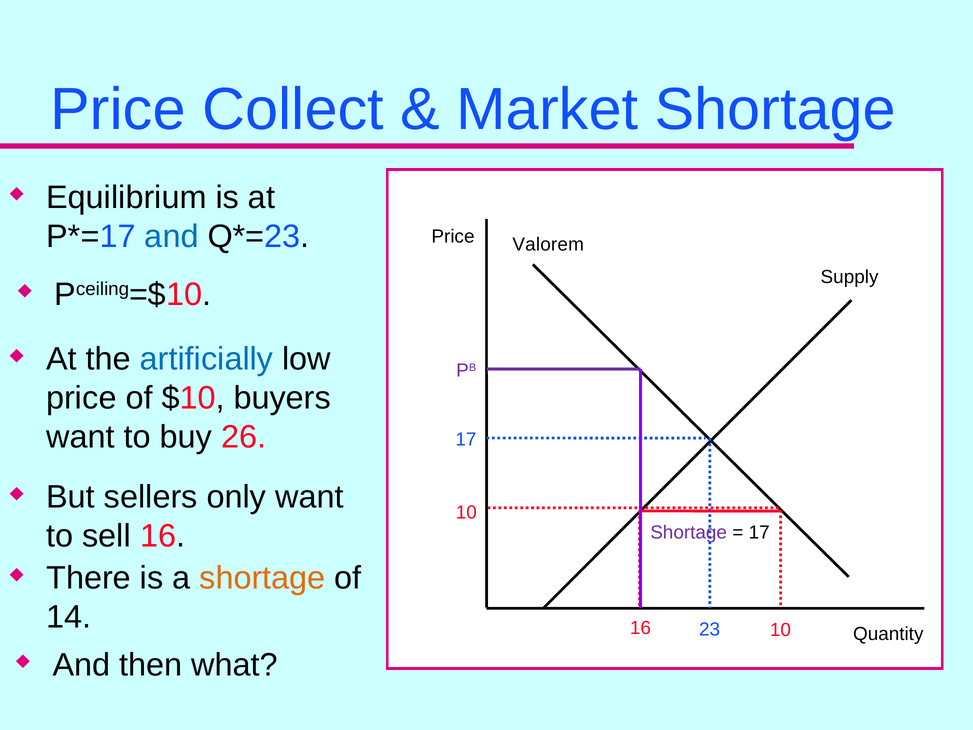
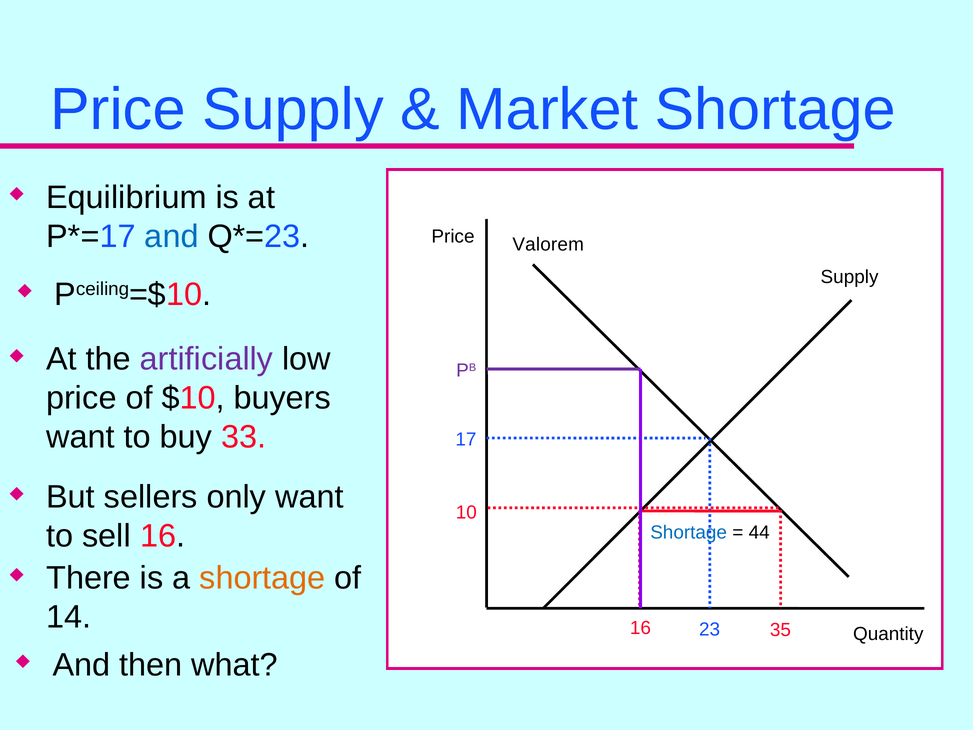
Collect: Collect -> Supply (293, 110)
artificially colour: blue -> purple (207, 359)
26: 26 -> 33 (244, 437)
Shortage colour: purple -> blue (689, 532)
17: 17 -> 44 (759, 532)
16 10: 10 -> 35 (780, 630)
